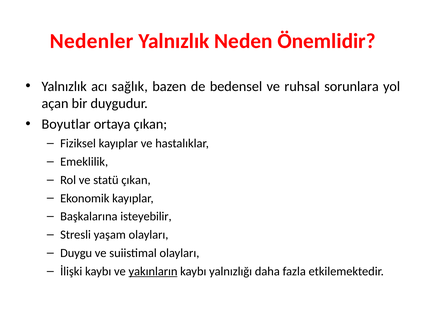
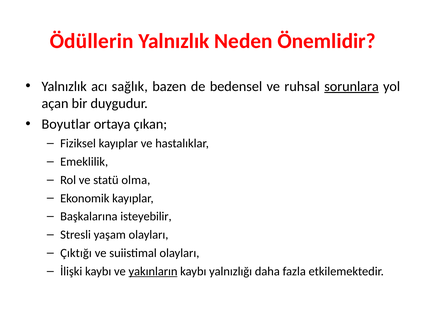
Nedenler: Nedenler -> Ödüllerin (92, 41)
sorunlara underline: none -> present (352, 86)
statü çıkan: çıkan -> olma (136, 180)
Duygu: Duygu -> Çıktığı (76, 253)
